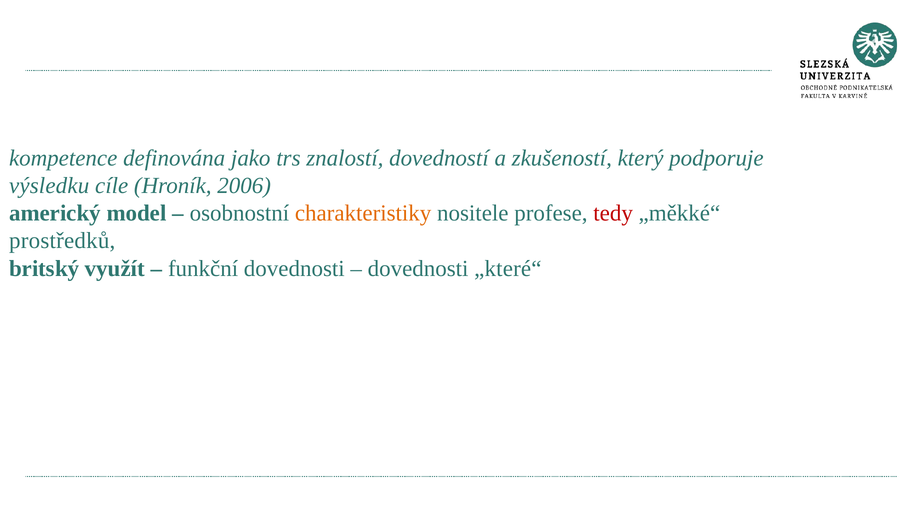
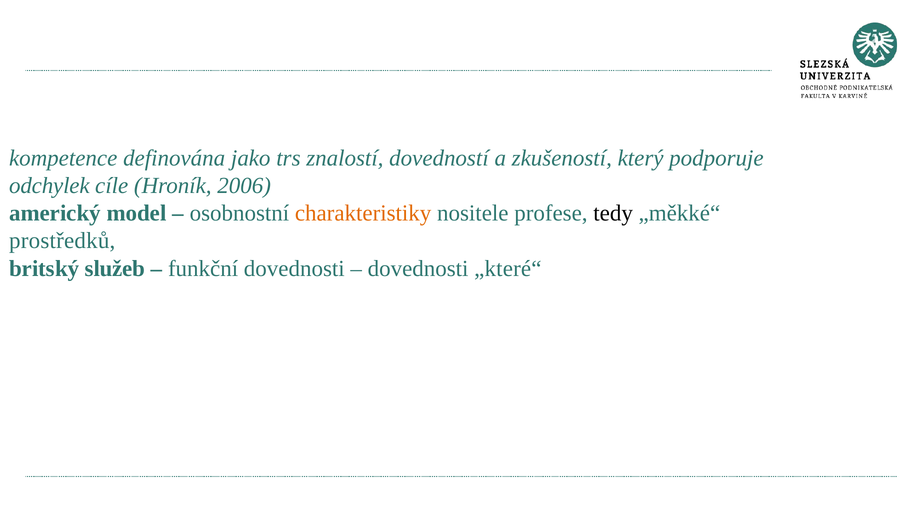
výsledku: výsledku -> odchylek (49, 185)
tedy colour: red -> black (613, 213)
využít: využít -> služeb (115, 268)
